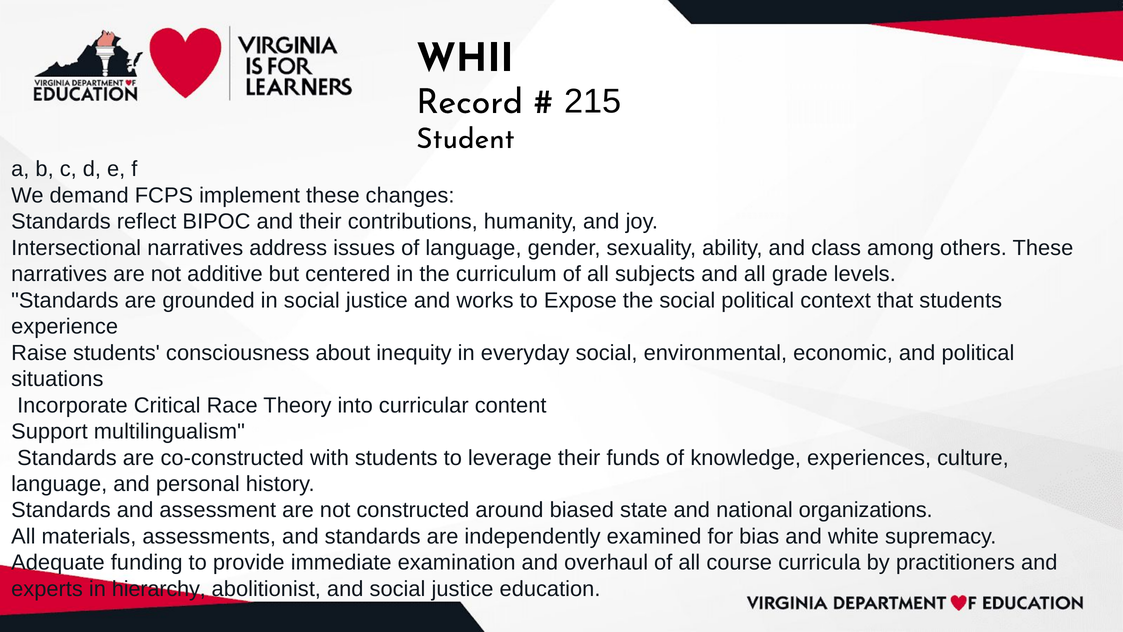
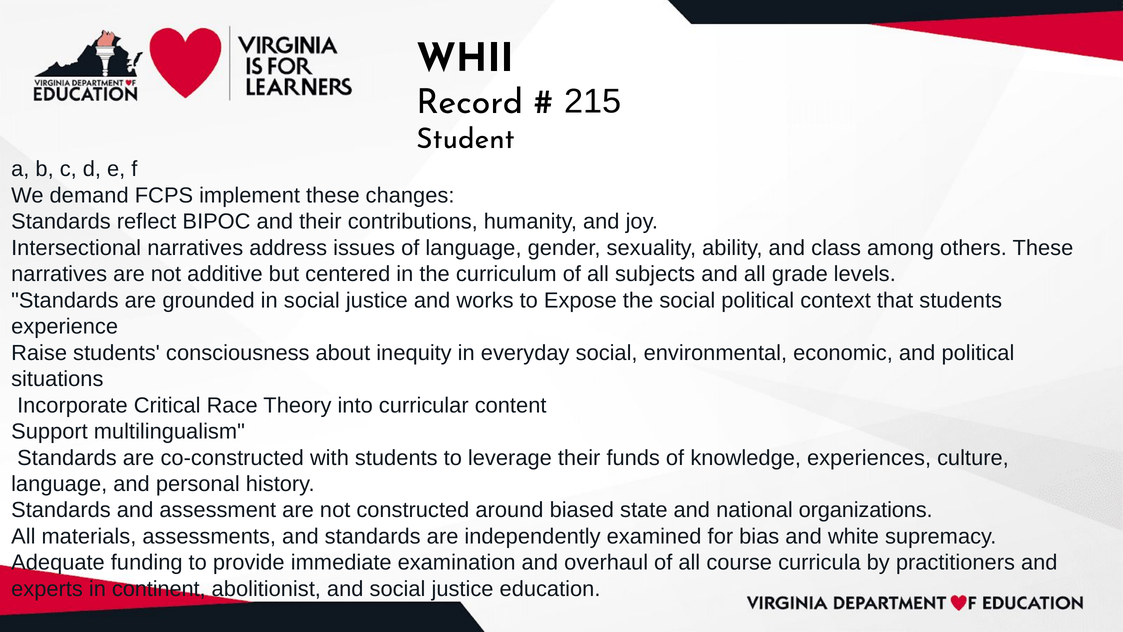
hierarchy: hierarchy -> continent (159, 589)
